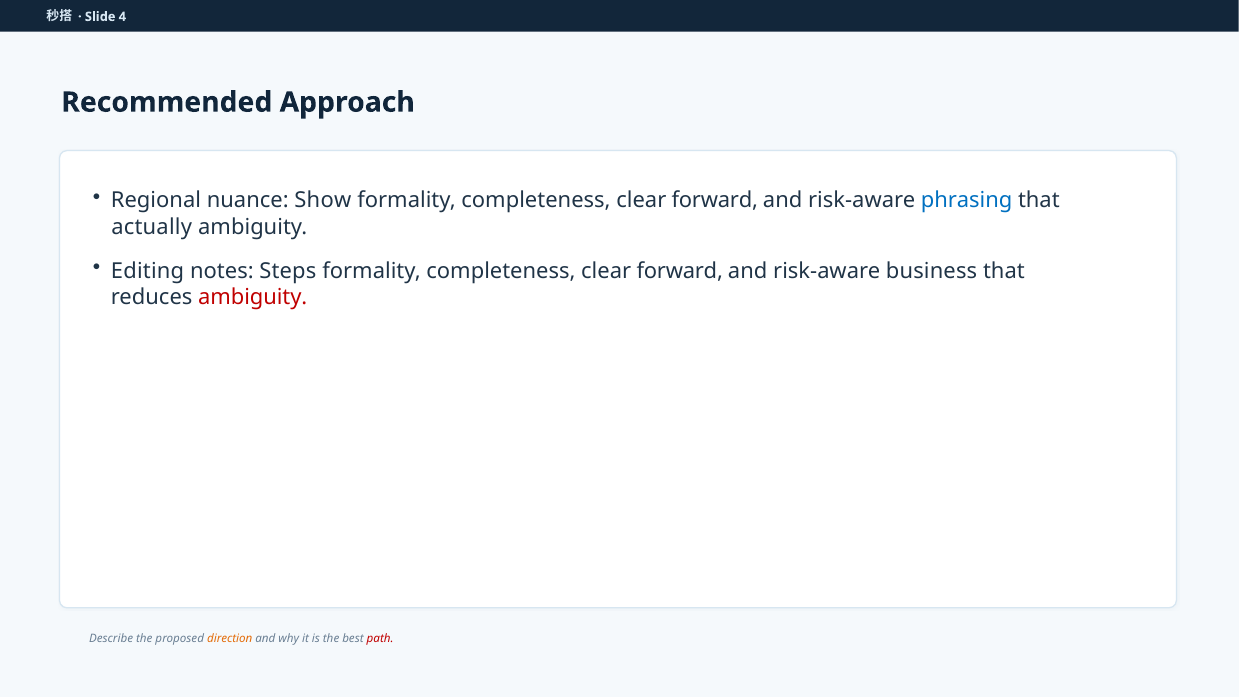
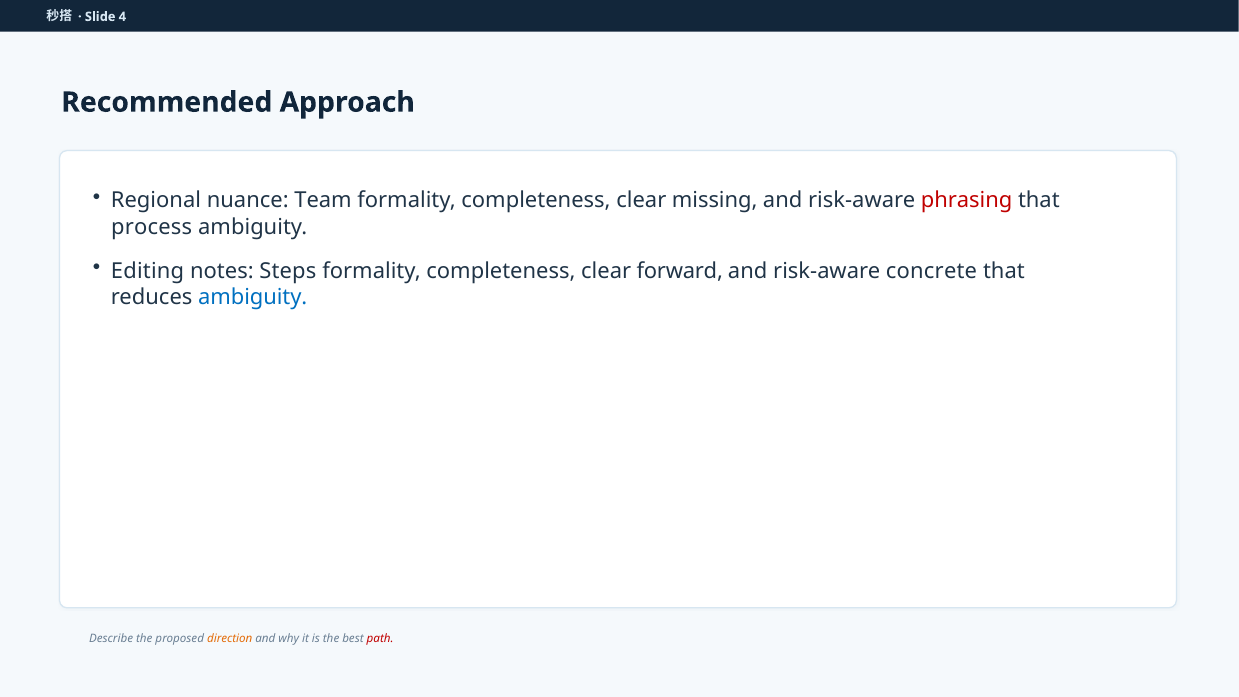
Show: Show -> Team (323, 201)
forward: forward -> missing (715, 201)
phrasing colour: blue -> red (967, 201)
actually: actually -> process (152, 227)
business: business -> concrete (932, 271)
ambiguity colour: red -> blue (253, 298)
